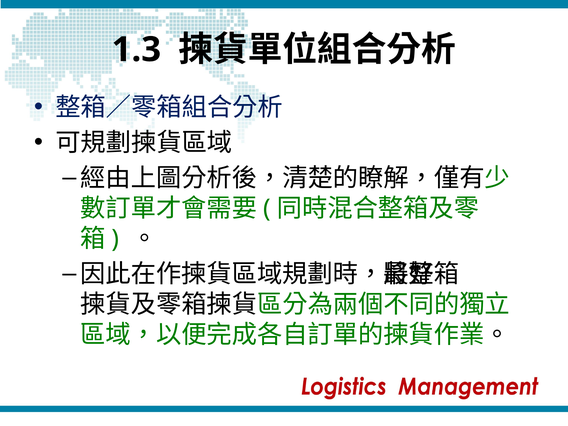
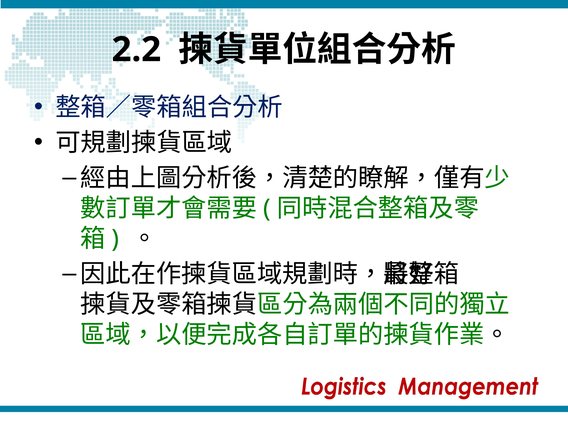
1.3: 1.3 -> 2.2 (136, 50)
